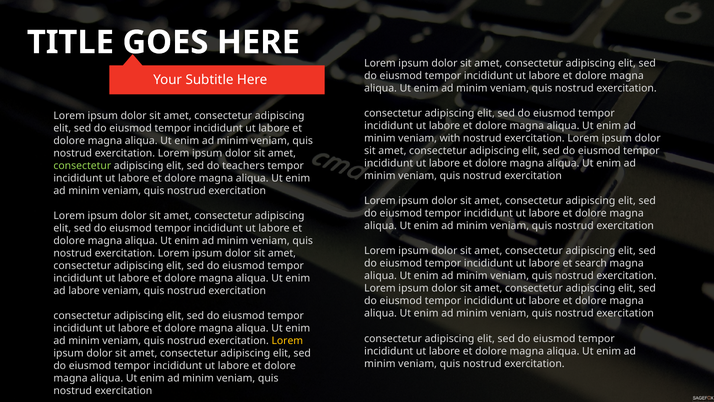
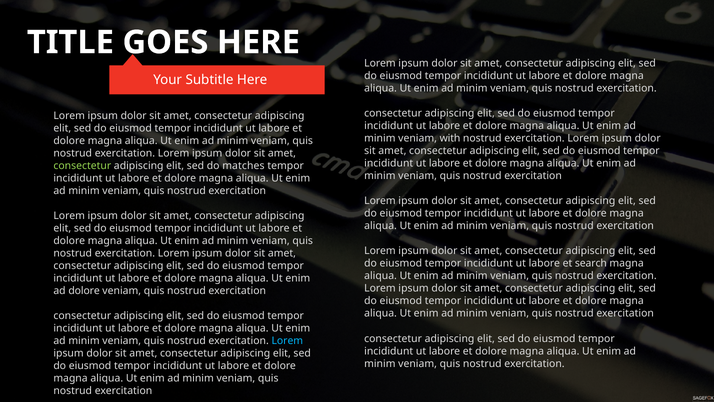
teachers: teachers -> matches (243, 166)
ad labore: labore -> dolore (84, 291)
Lorem colour: yellow -> light blue (287, 341)
